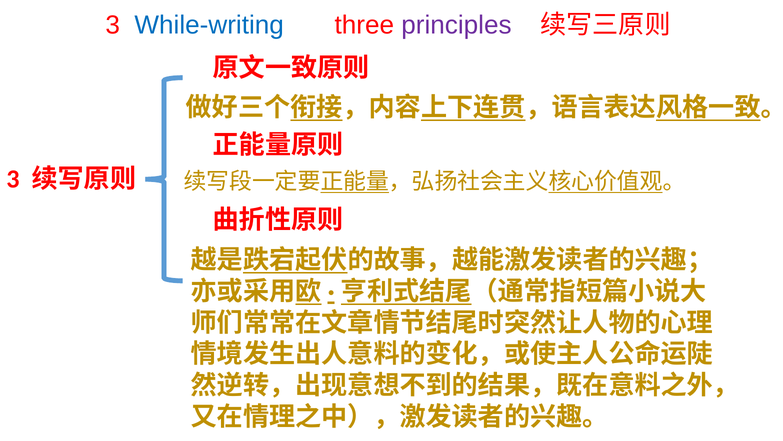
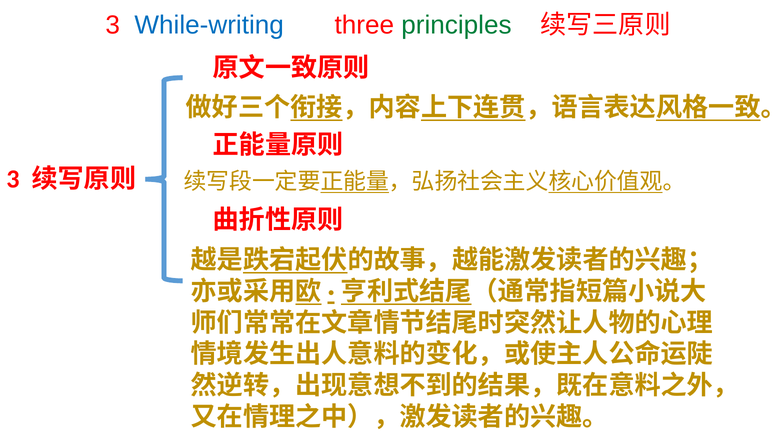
principles colour: purple -> green (456, 25)
